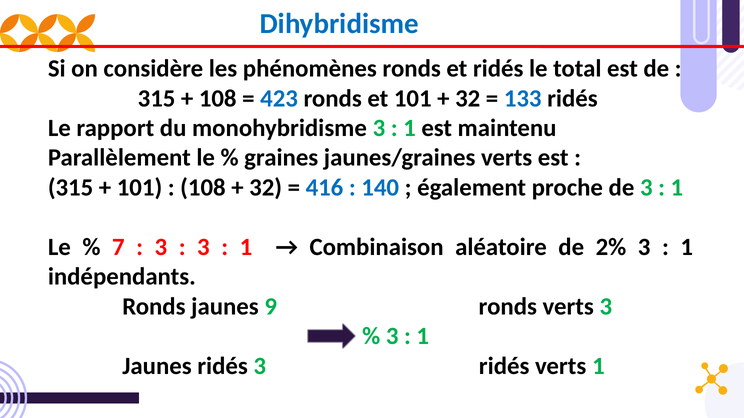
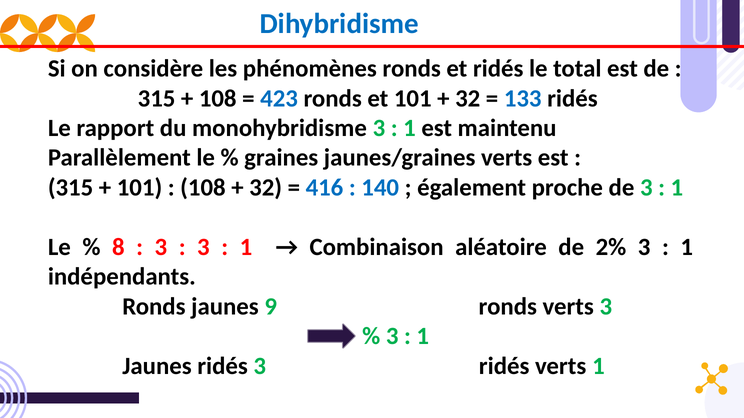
7: 7 -> 8 (118, 247)
